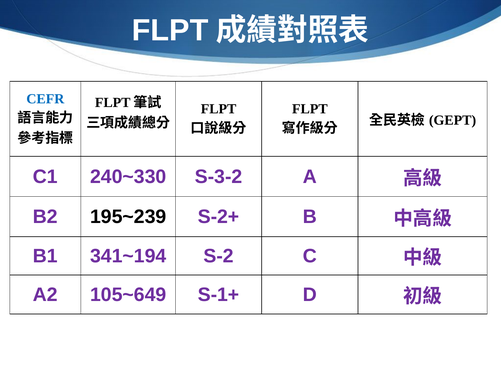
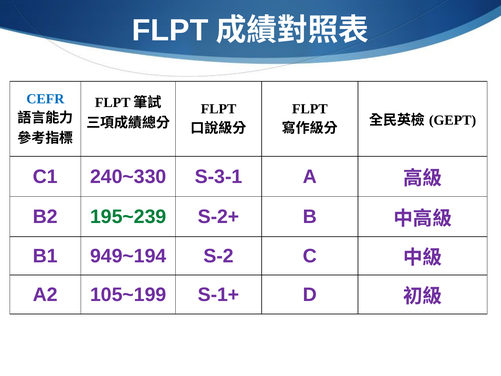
S-3-2: S-3-2 -> S-3-1 (219, 177)
195~239 colour: black -> green (128, 217)
341~194: 341~194 -> 949~194 (128, 256)
105~649: 105~649 -> 105~199 (128, 295)
